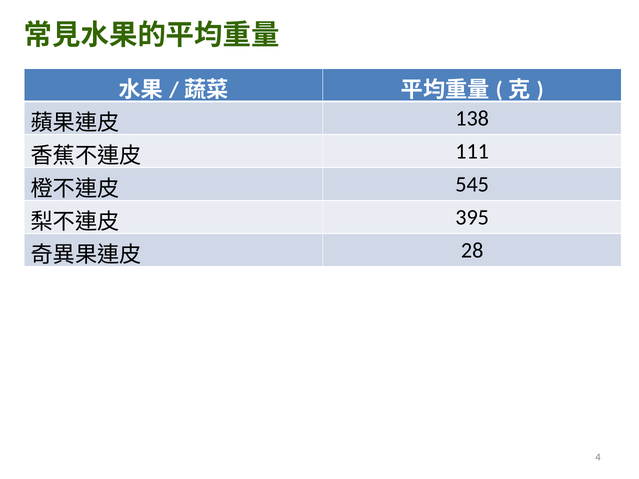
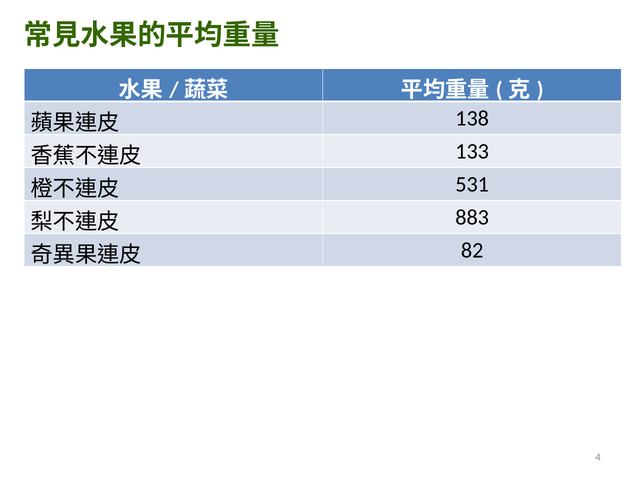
111: 111 -> 133 (472, 152)
545: 545 -> 531 (472, 185)
395: 395 -> 883 (472, 218)
28: 28 -> 82 (472, 251)
